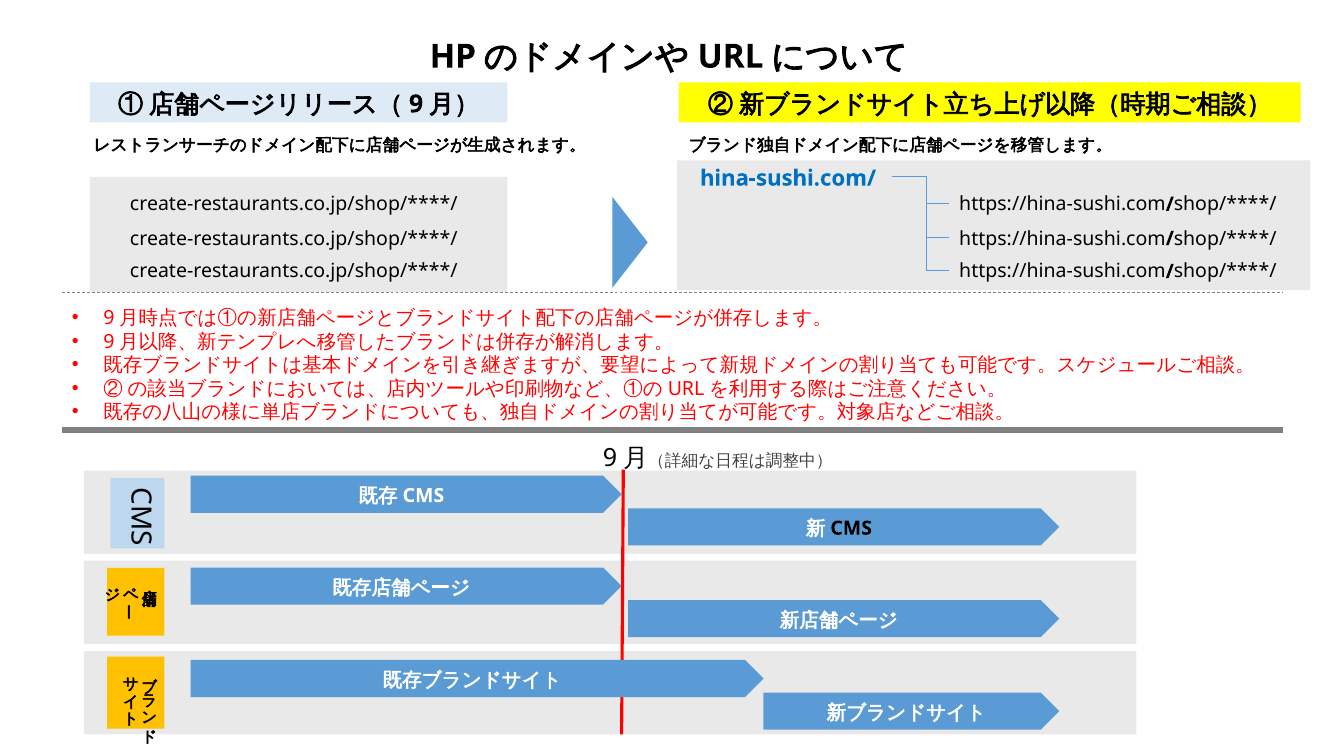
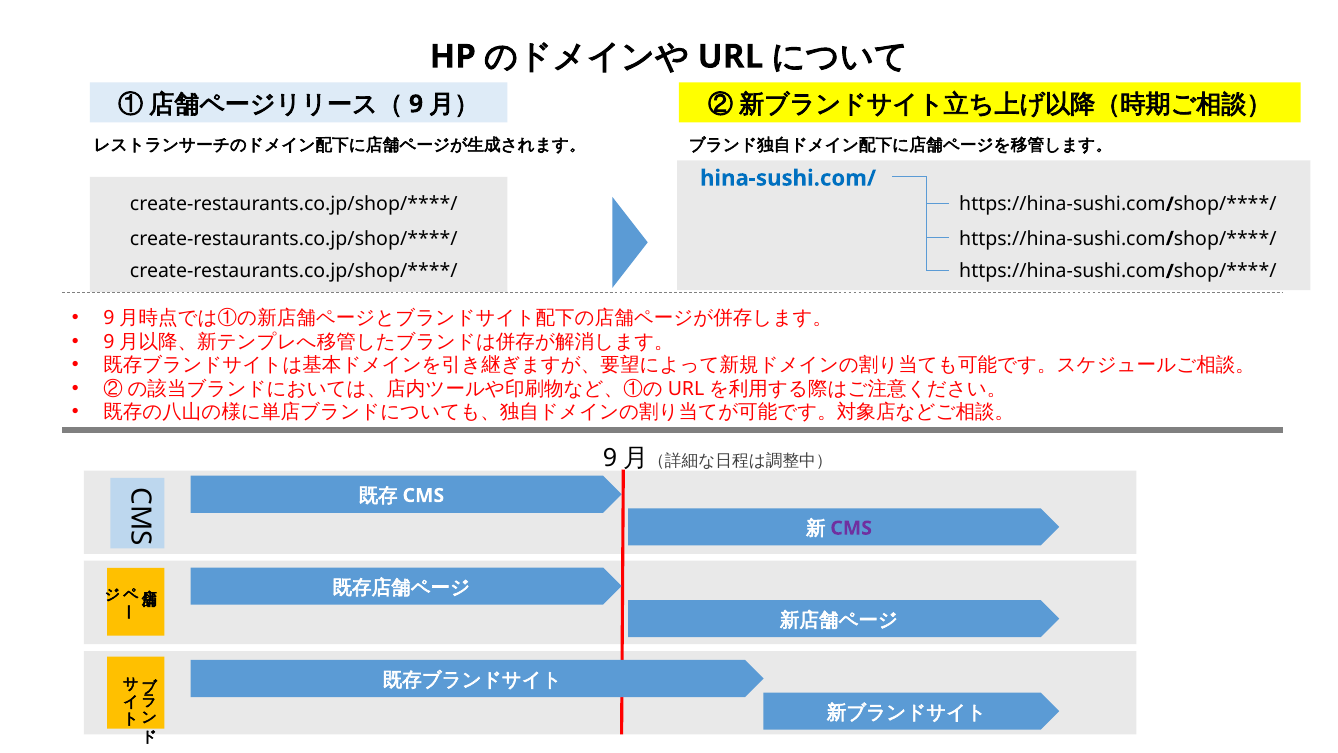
CMS colour: black -> purple (851, 528)
